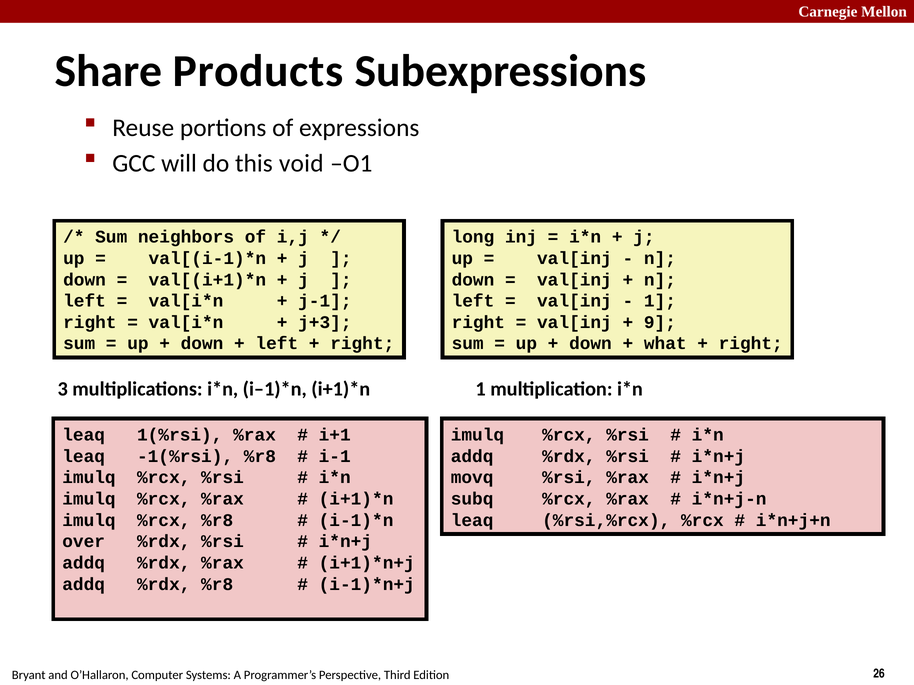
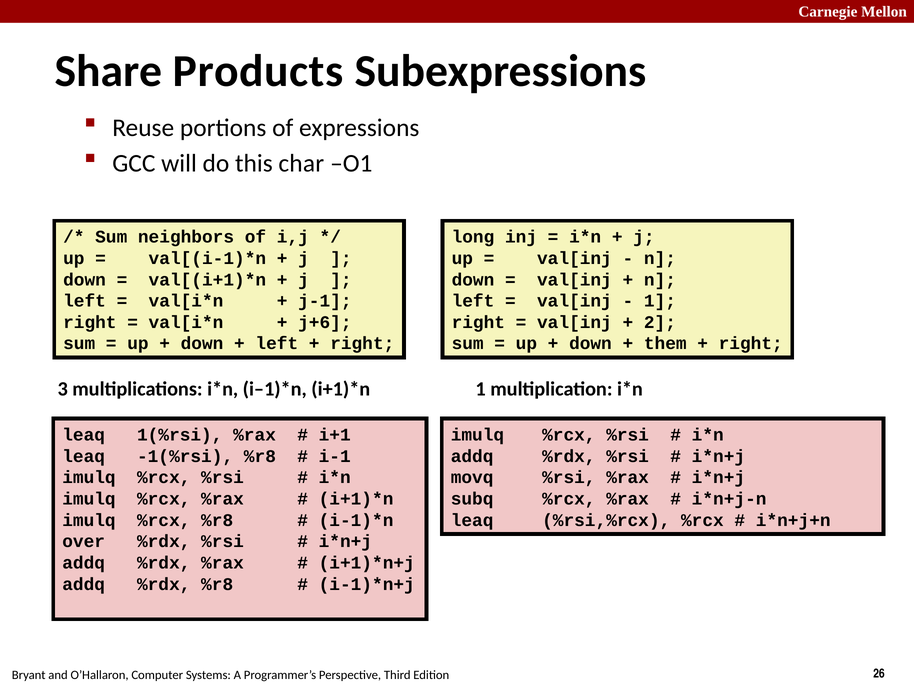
void: void -> char (301, 164)
j+3: j+3 -> j+6 (325, 323)
9: 9 -> 2 (660, 323)
what: what -> them (665, 344)
